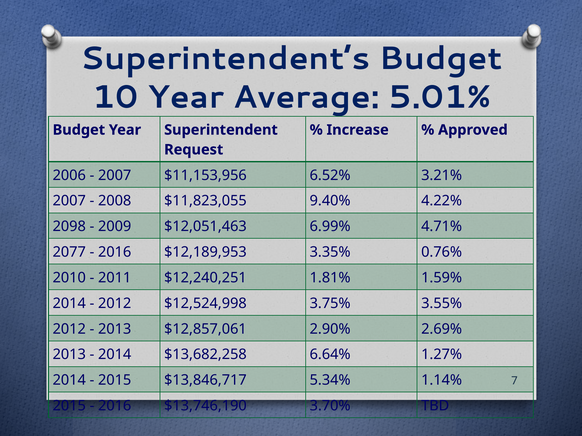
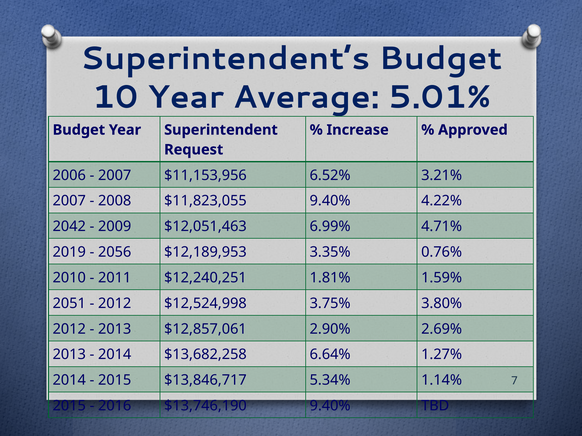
2098: 2098 -> 2042 (69, 227)
2077: 2077 -> 2019 (69, 252)
2016: 2016 -> 2056 (115, 252)
2014: 2014 -> 2051 (69, 304)
3.55%: 3.55% -> 3.80% (442, 304)
$13,746,190 3.70%: 3.70% -> 9.40% (330, 406)
